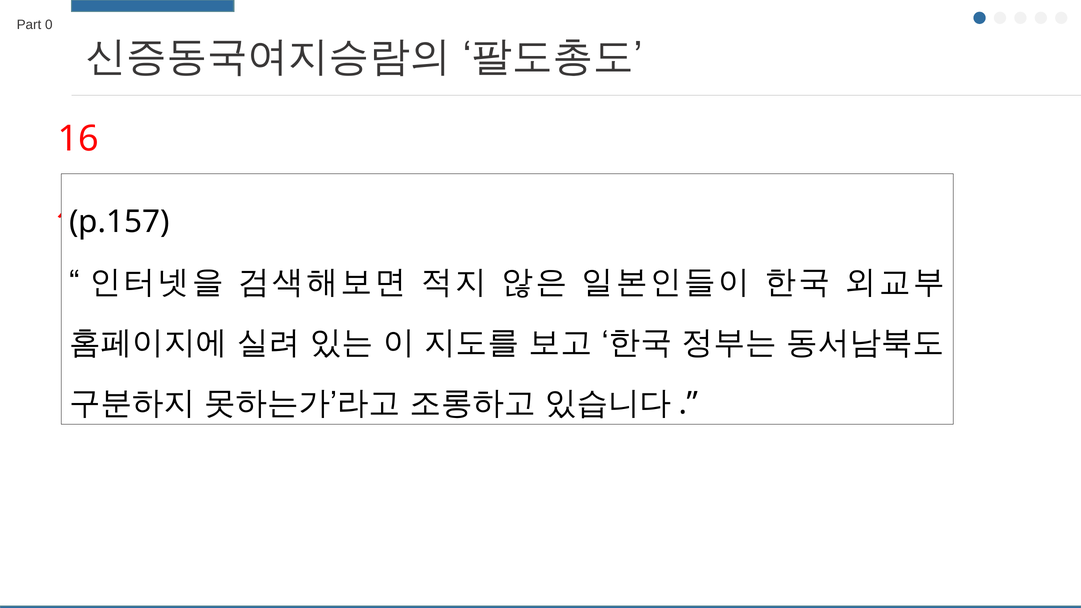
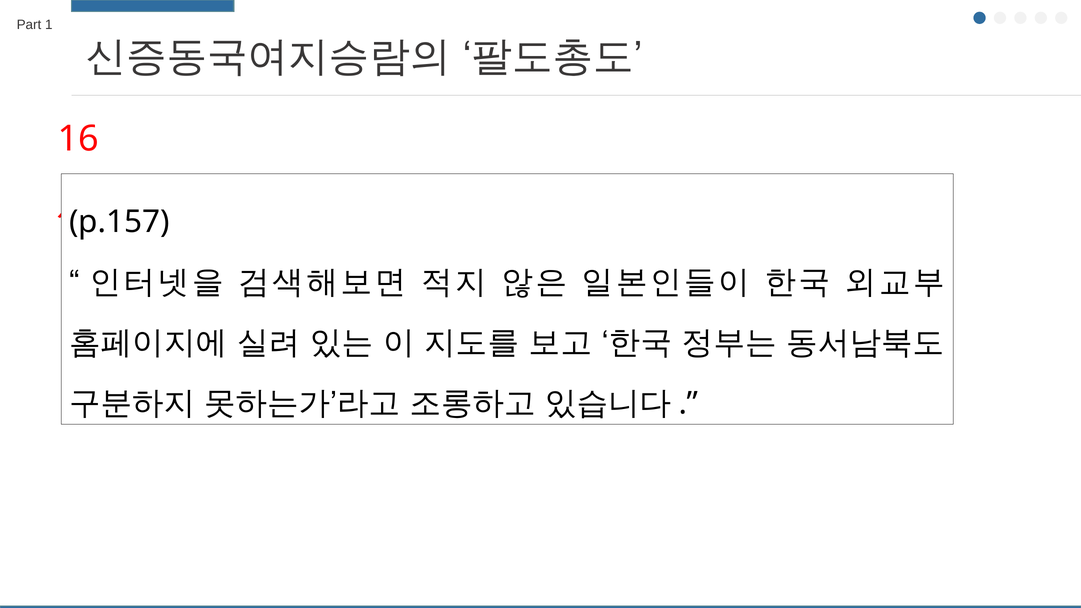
0: 0 -> 1 (49, 25)
